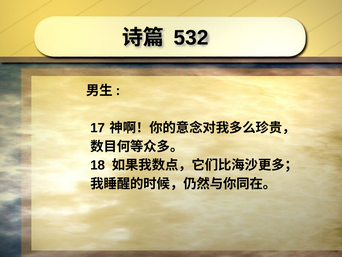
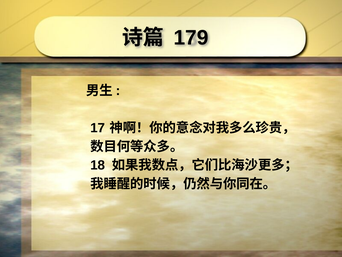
532: 532 -> 179 (191, 38)
